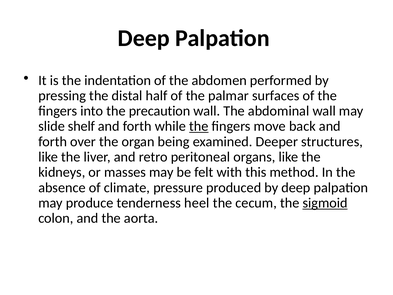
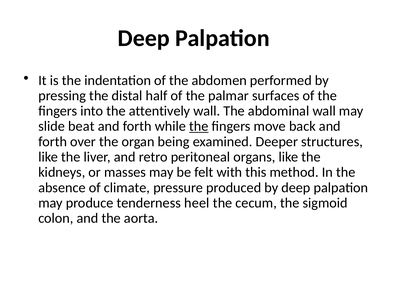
precaution: precaution -> attentively (159, 111)
shelf: shelf -> beat (81, 126)
sigmoid underline: present -> none (325, 203)
